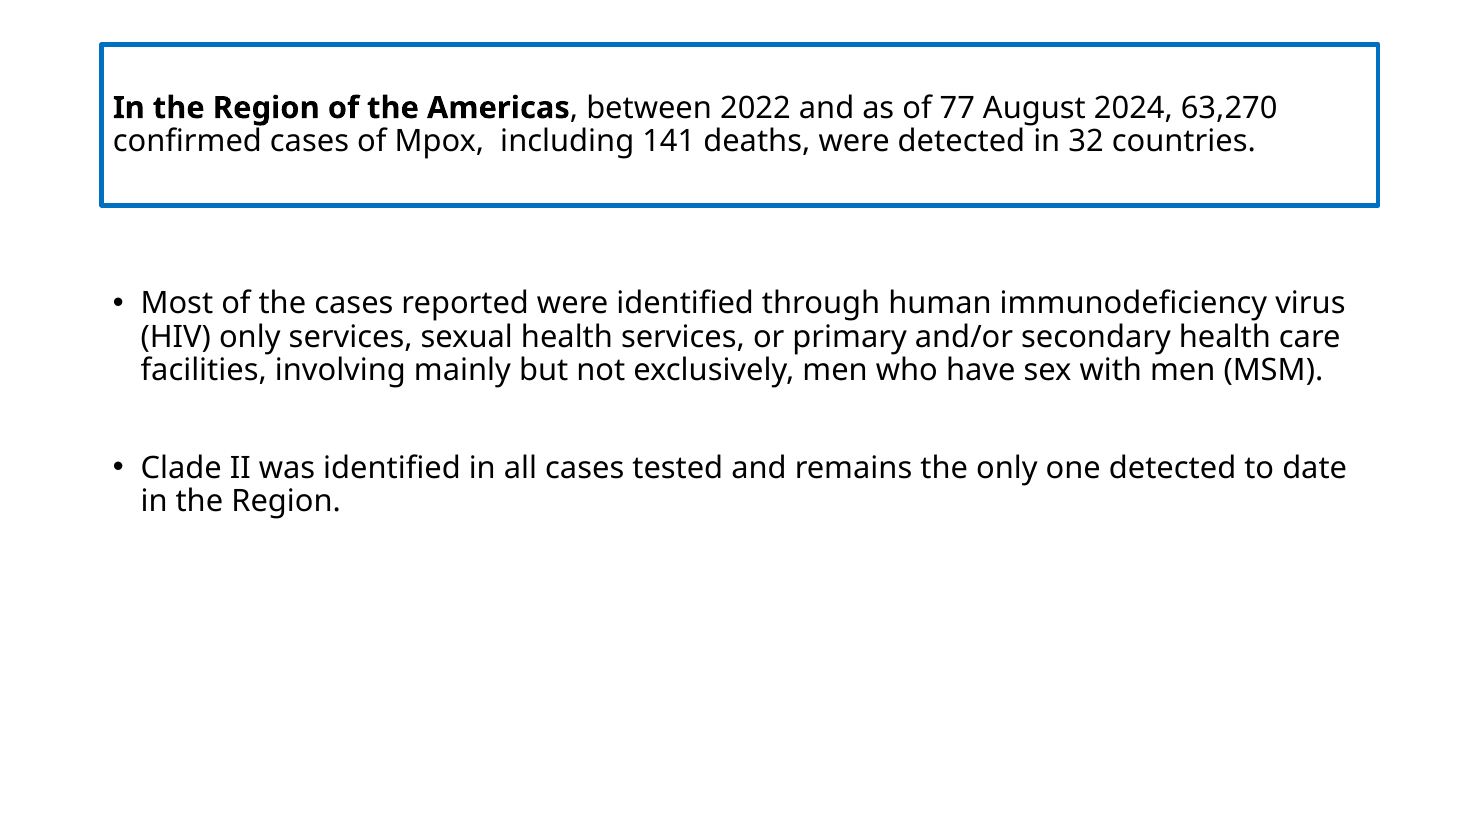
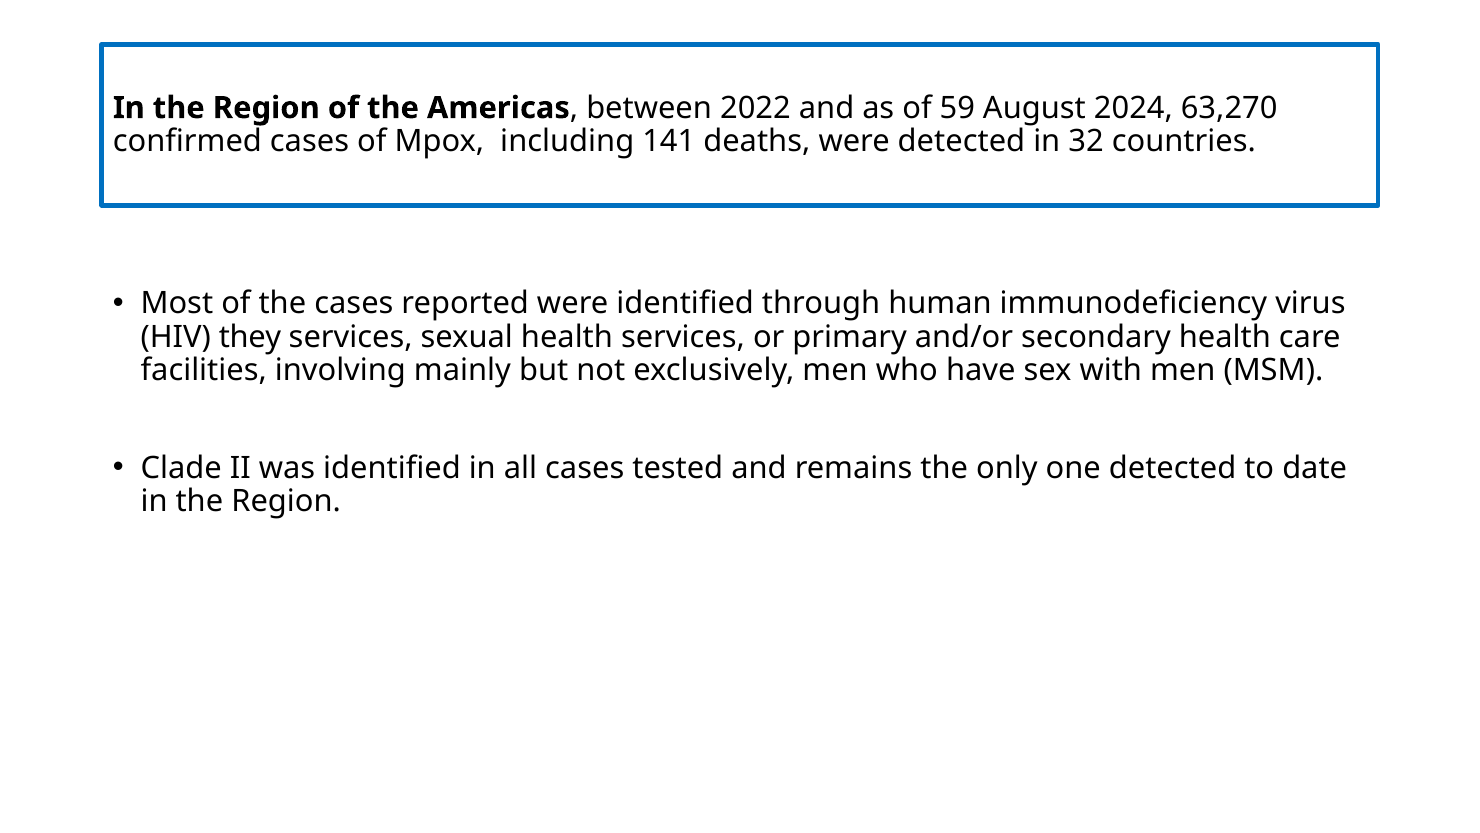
77: 77 -> 59 (957, 108)
HIV only: only -> they (250, 337)
